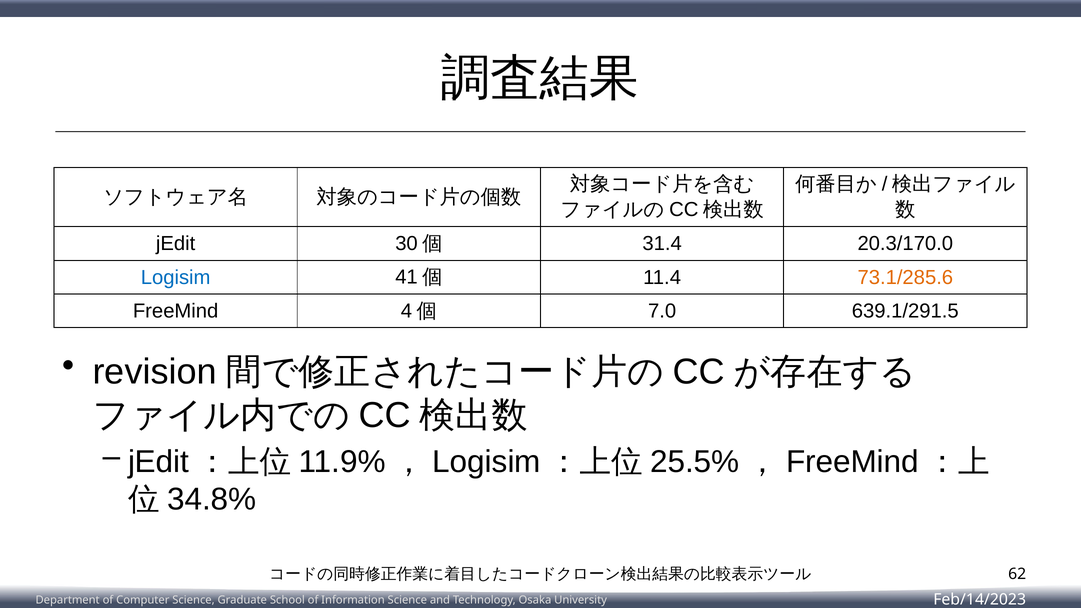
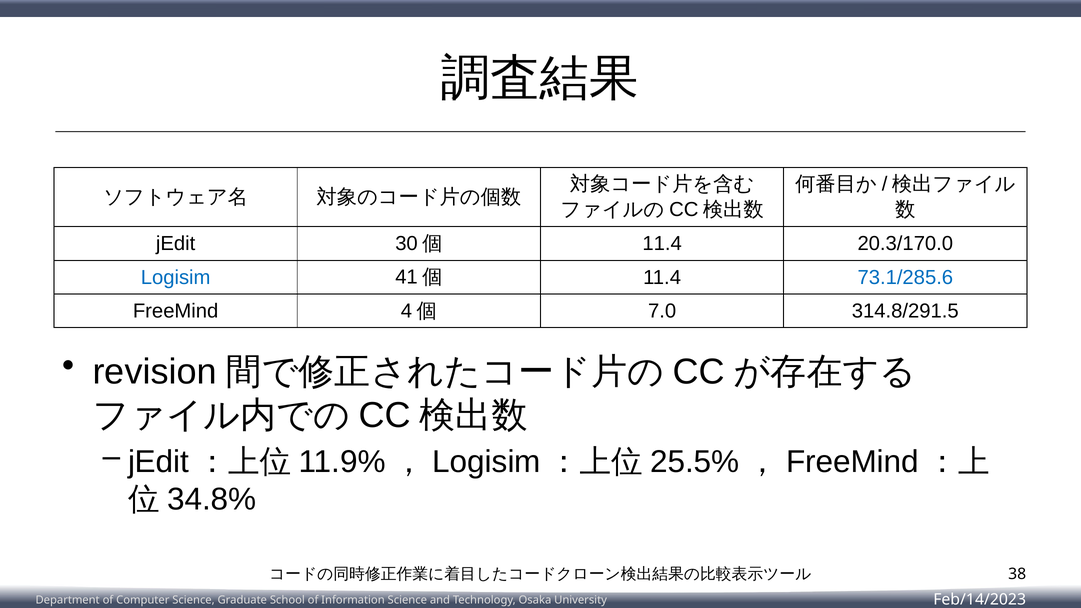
31.4: 31.4 -> 11.4 (662, 244)
73.1/285.6 colour: orange -> blue (905, 278)
639.1/291.5: 639.1/291.5 -> 314.8/291.5 (905, 311)
62: 62 -> 38 (1017, 574)
